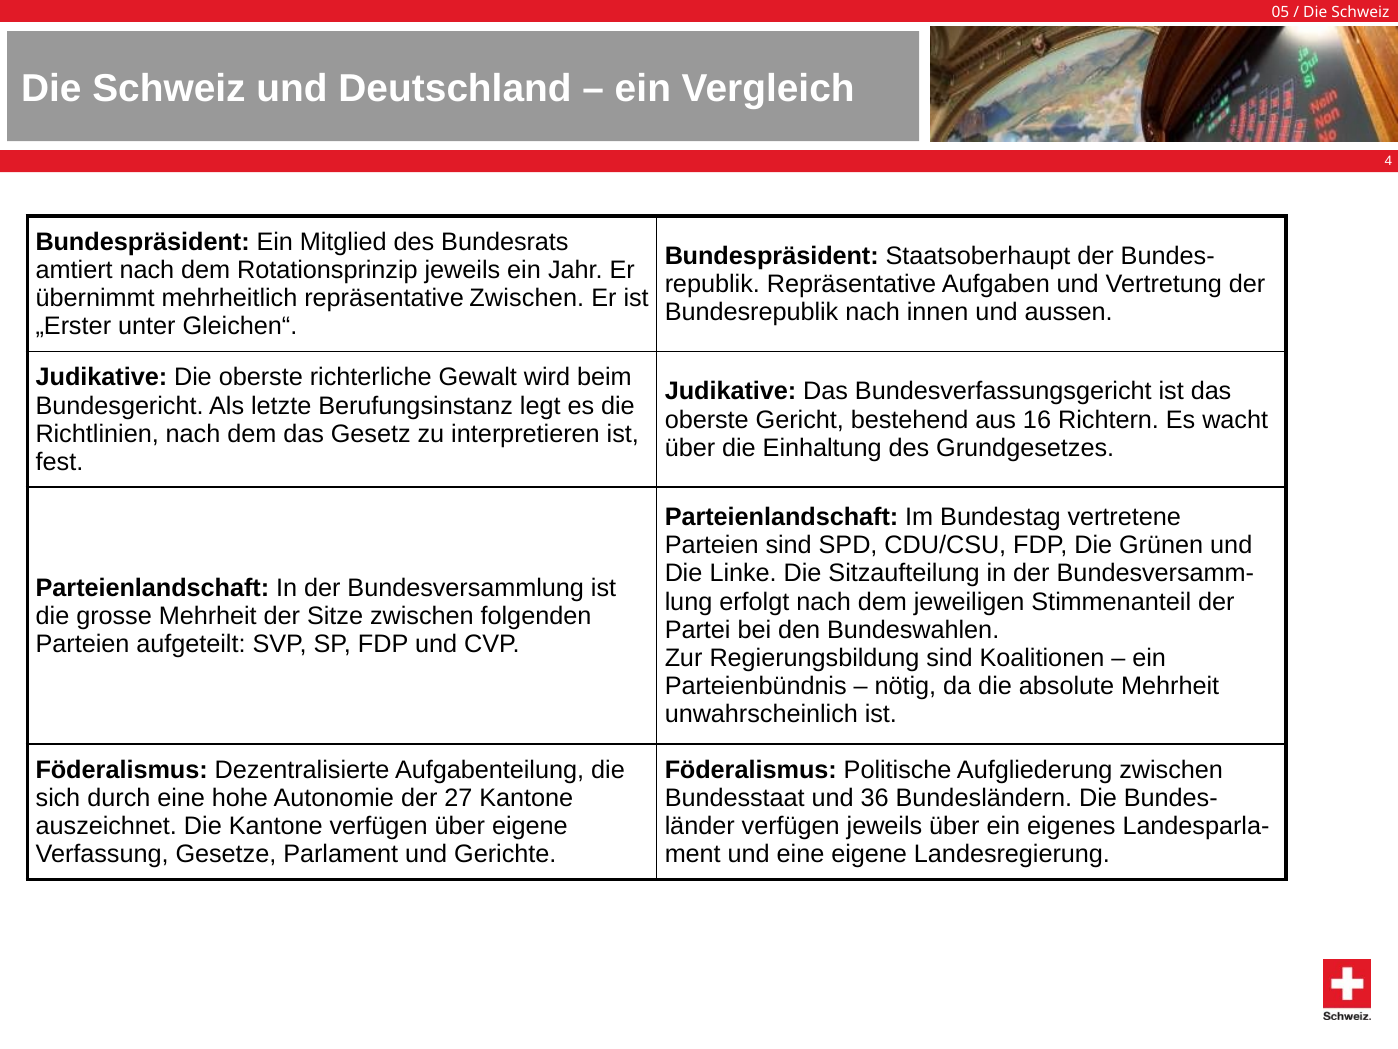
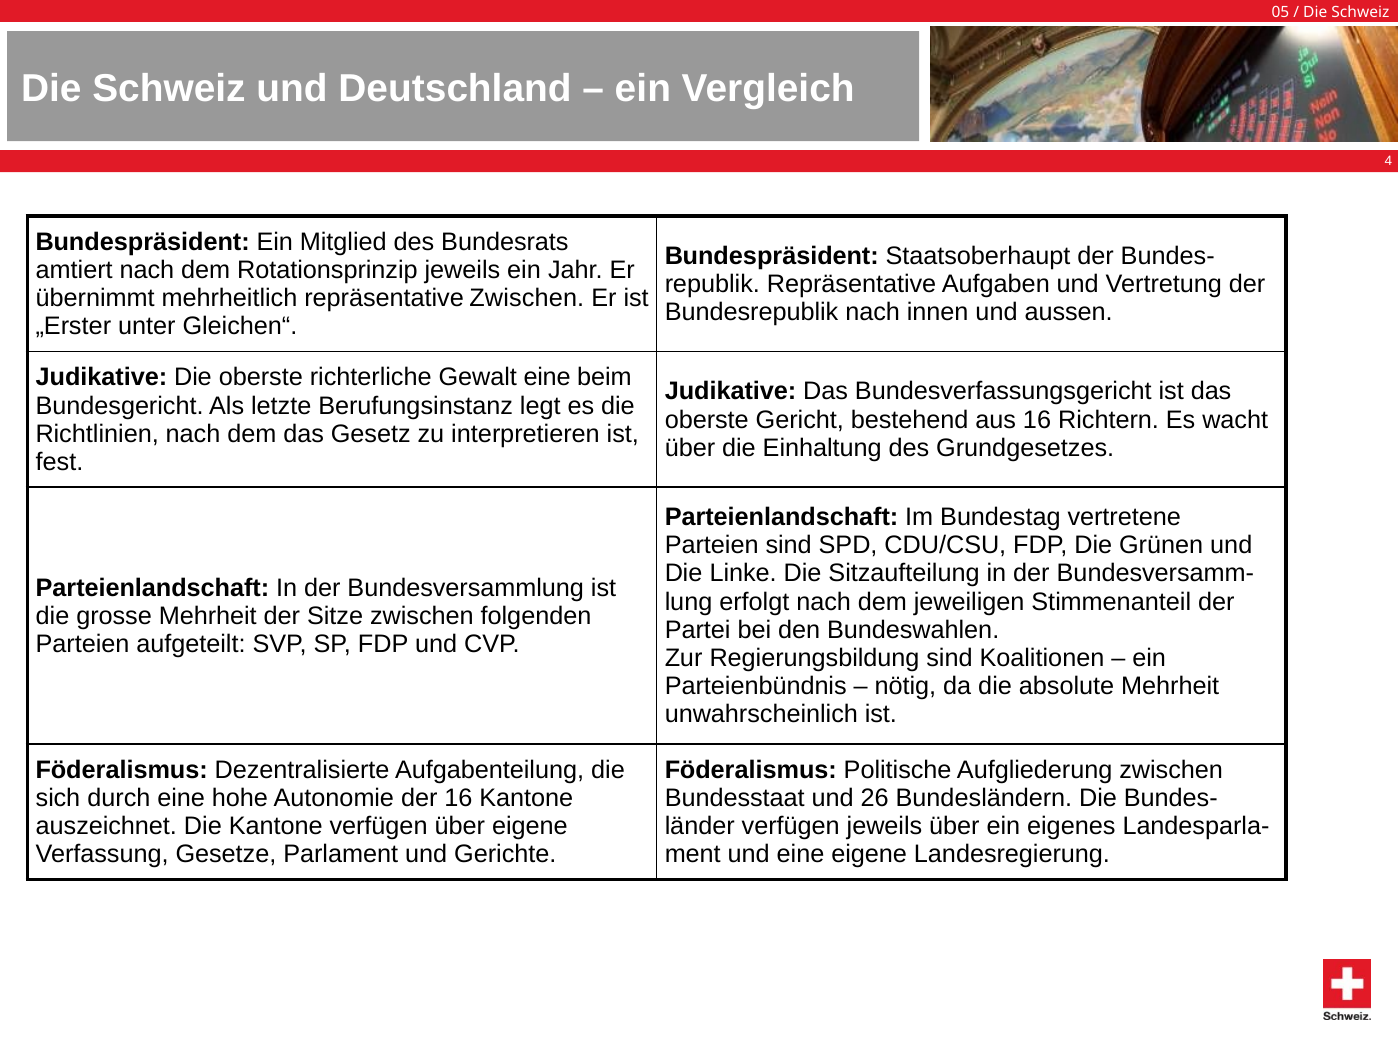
Gewalt wird: wird -> eine (547, 377)
der 27: 27 -> 16 (458, 798)
36: 36 -> 26 (875, 798)
